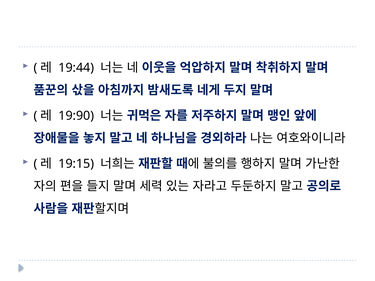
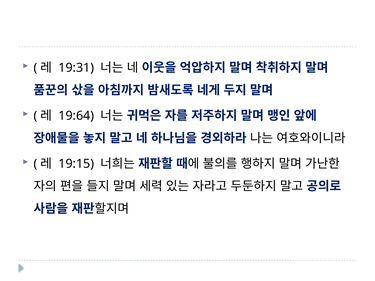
19:44: 19:44 -> 19:31 (76, 68)
19:90: 19:90 -> 19:64 (76, 116)
